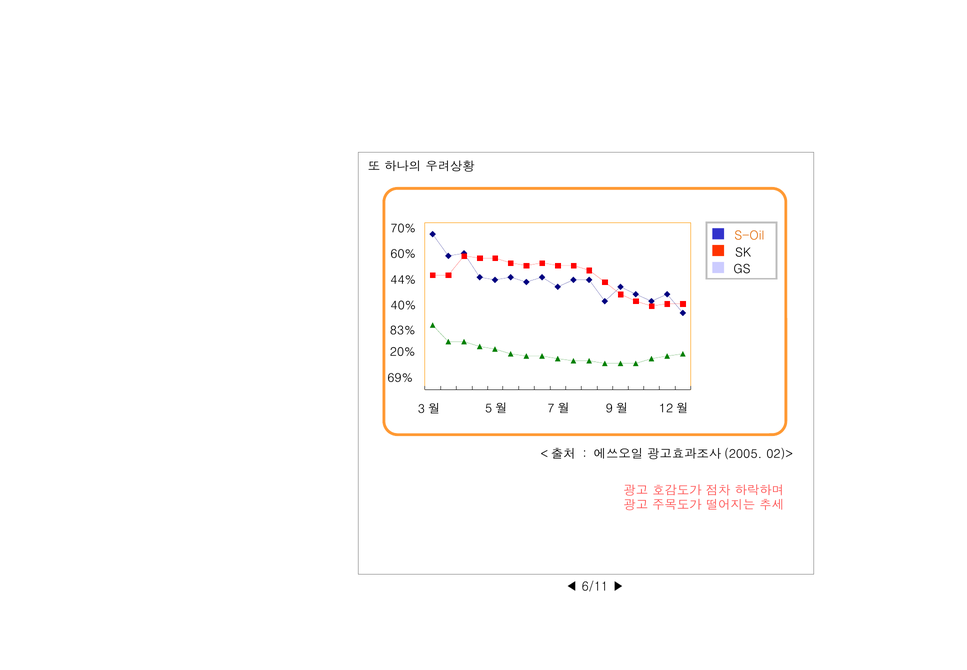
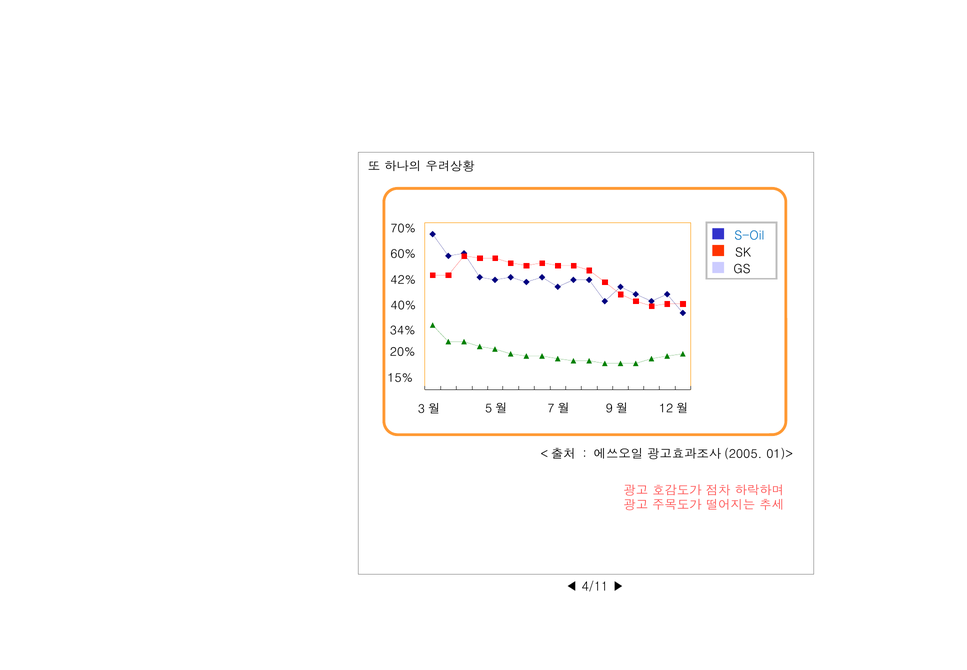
S-Oil colour: orange -> blue (749, 235)
44%: 44% -> 42% (403, 280)
83%: 83% -> 34% (403, 330)
69%: 69% -> 15% (400, 378)
02)>: 02)> -> 01)> (780, 454)
6/11: 6/11 -> 4/11 (595, 586)
